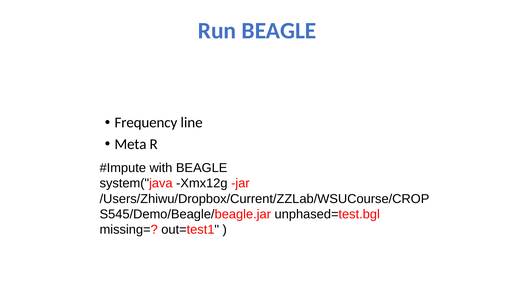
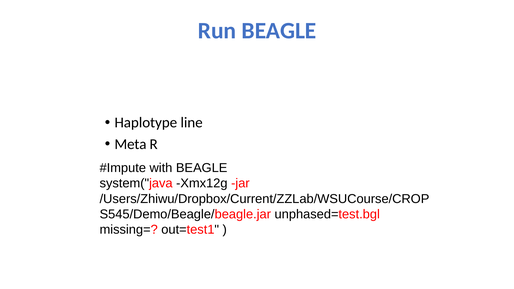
Frequency: Frequency -> Haplotype (146, 123)
